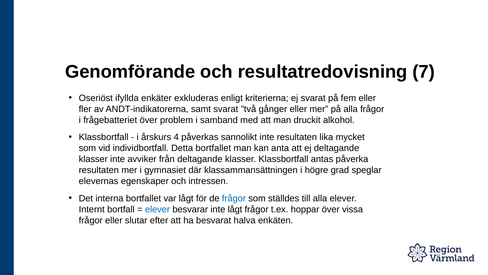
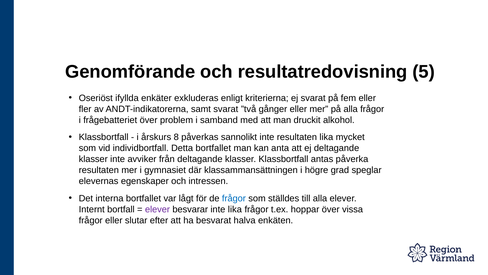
7: 7 -> 5 (424, 72)
4: 4 -> 8 (176, 137)
elever colour: blue -> purple (157, 209)
inte lågt: lågt -> lika (235, 209)
